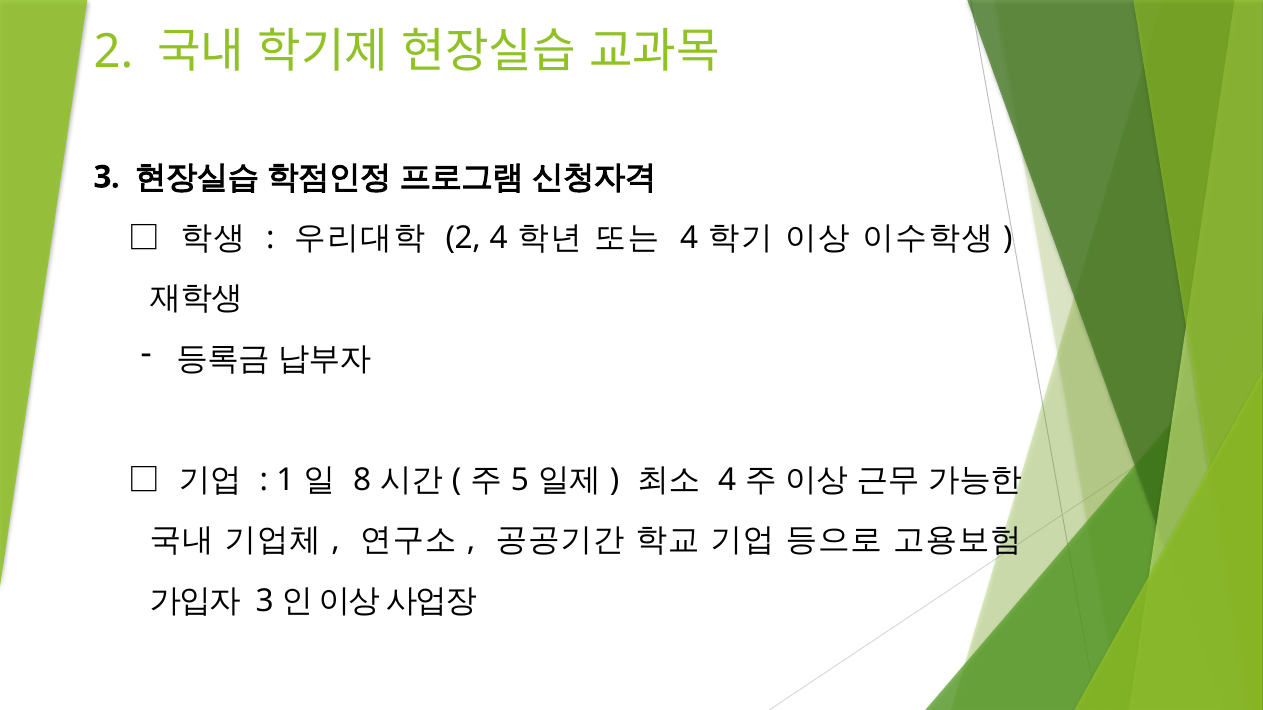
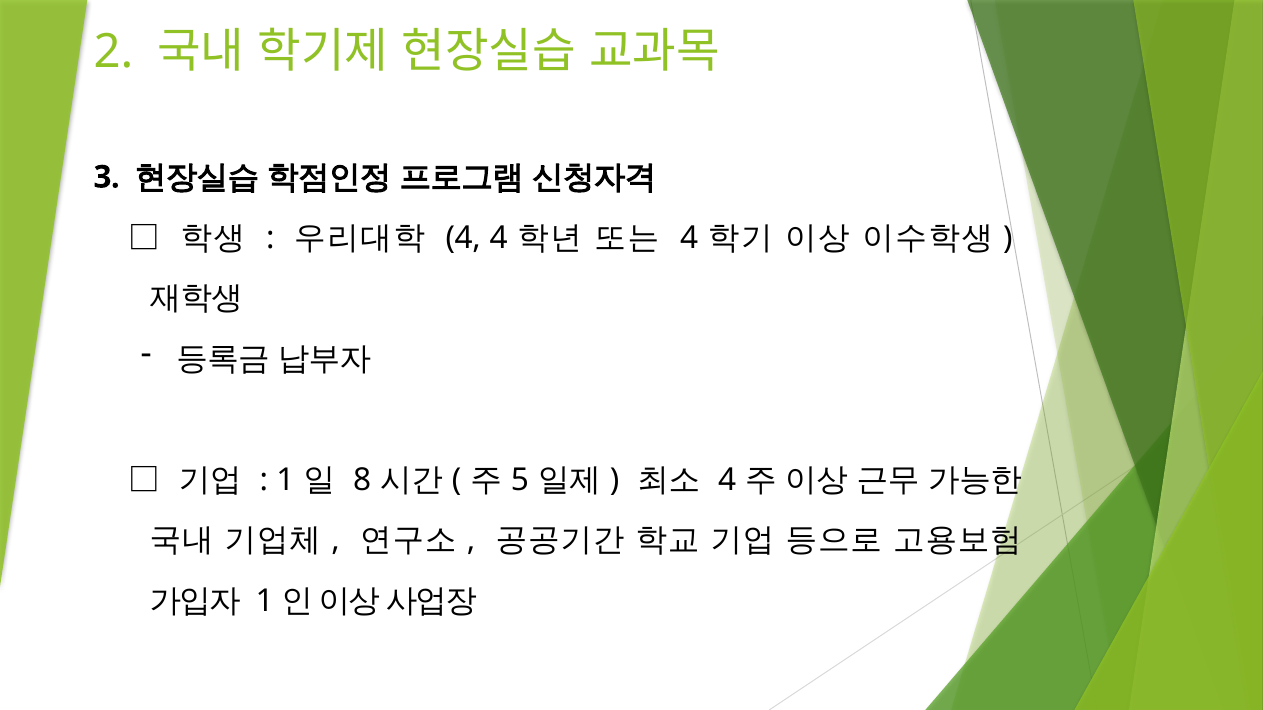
2: 2 -> 4 (463, 238)
3: 3 -> 1 (265, 601)
